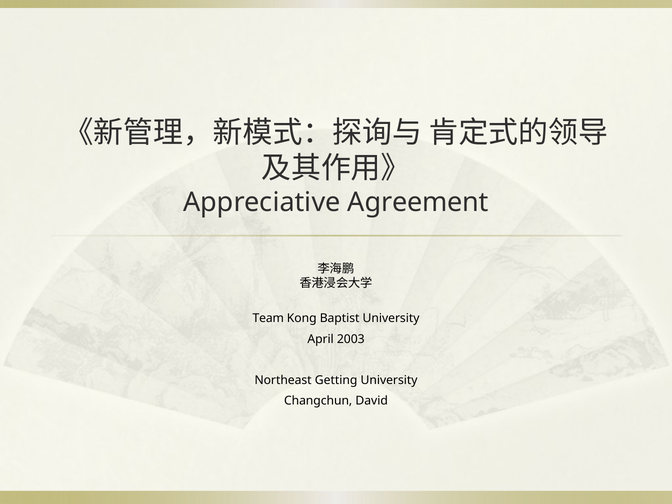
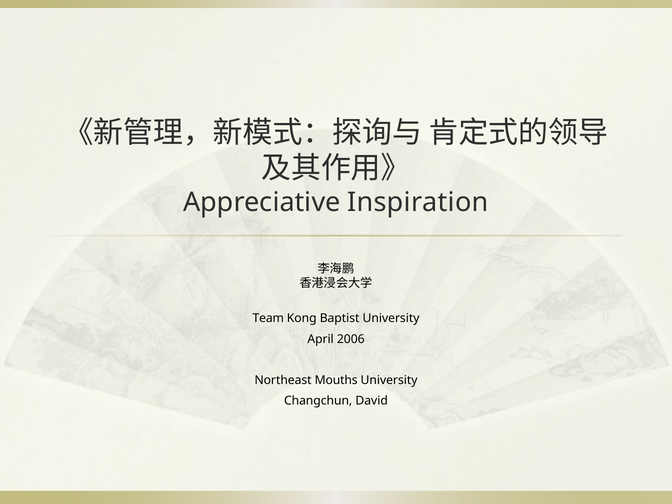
Agreement: Agreement -> Inspiration (418, 203)
2003: 2003 -> 2006 (351, 339)
Getting: Getting -> Mouths (336, 380)
